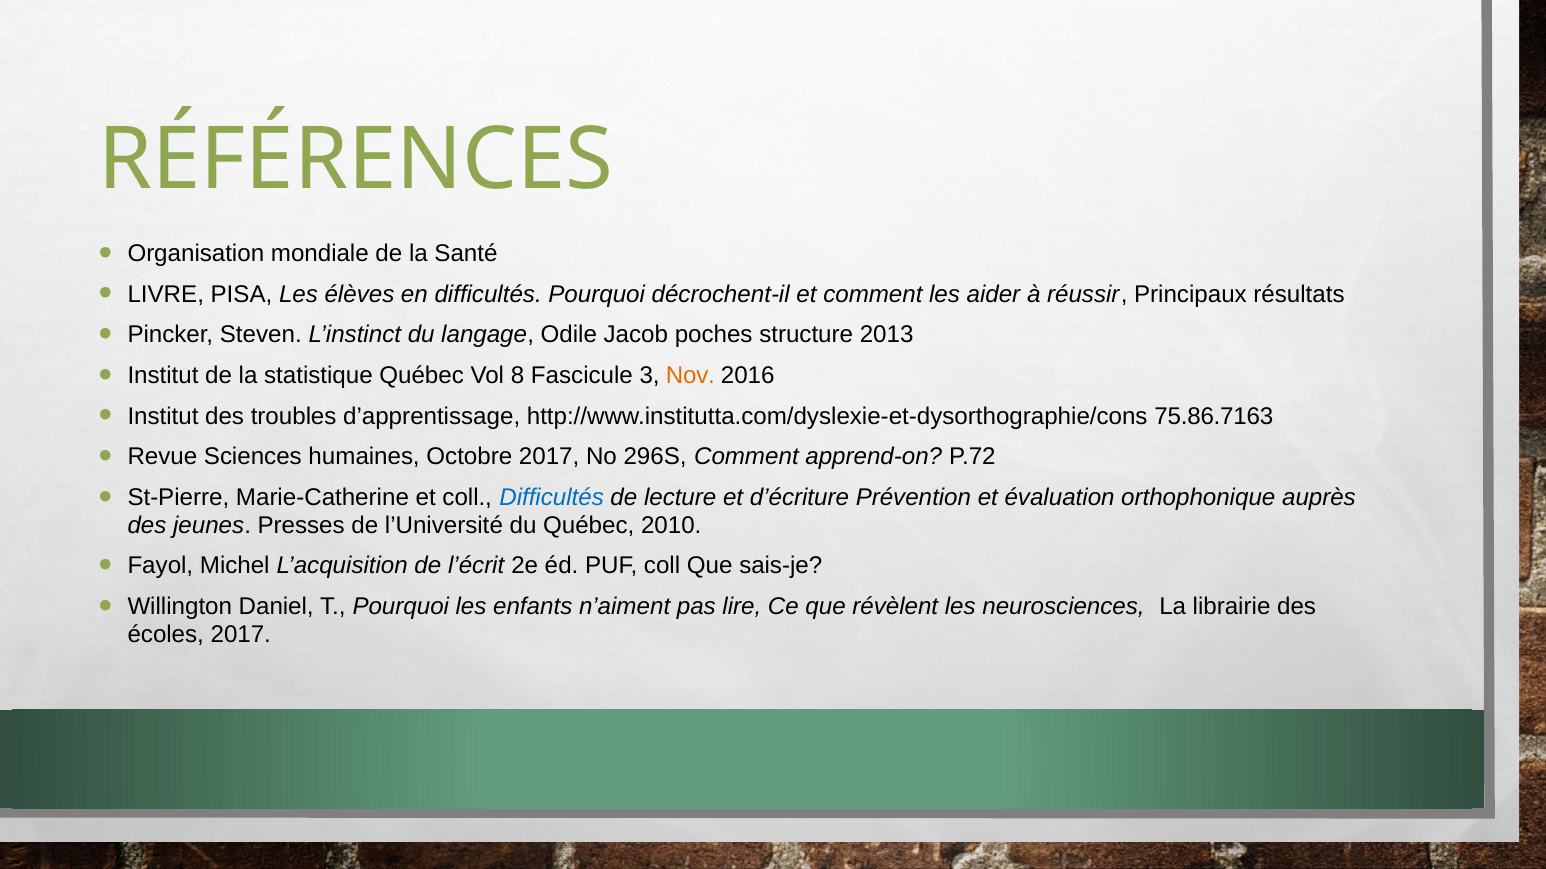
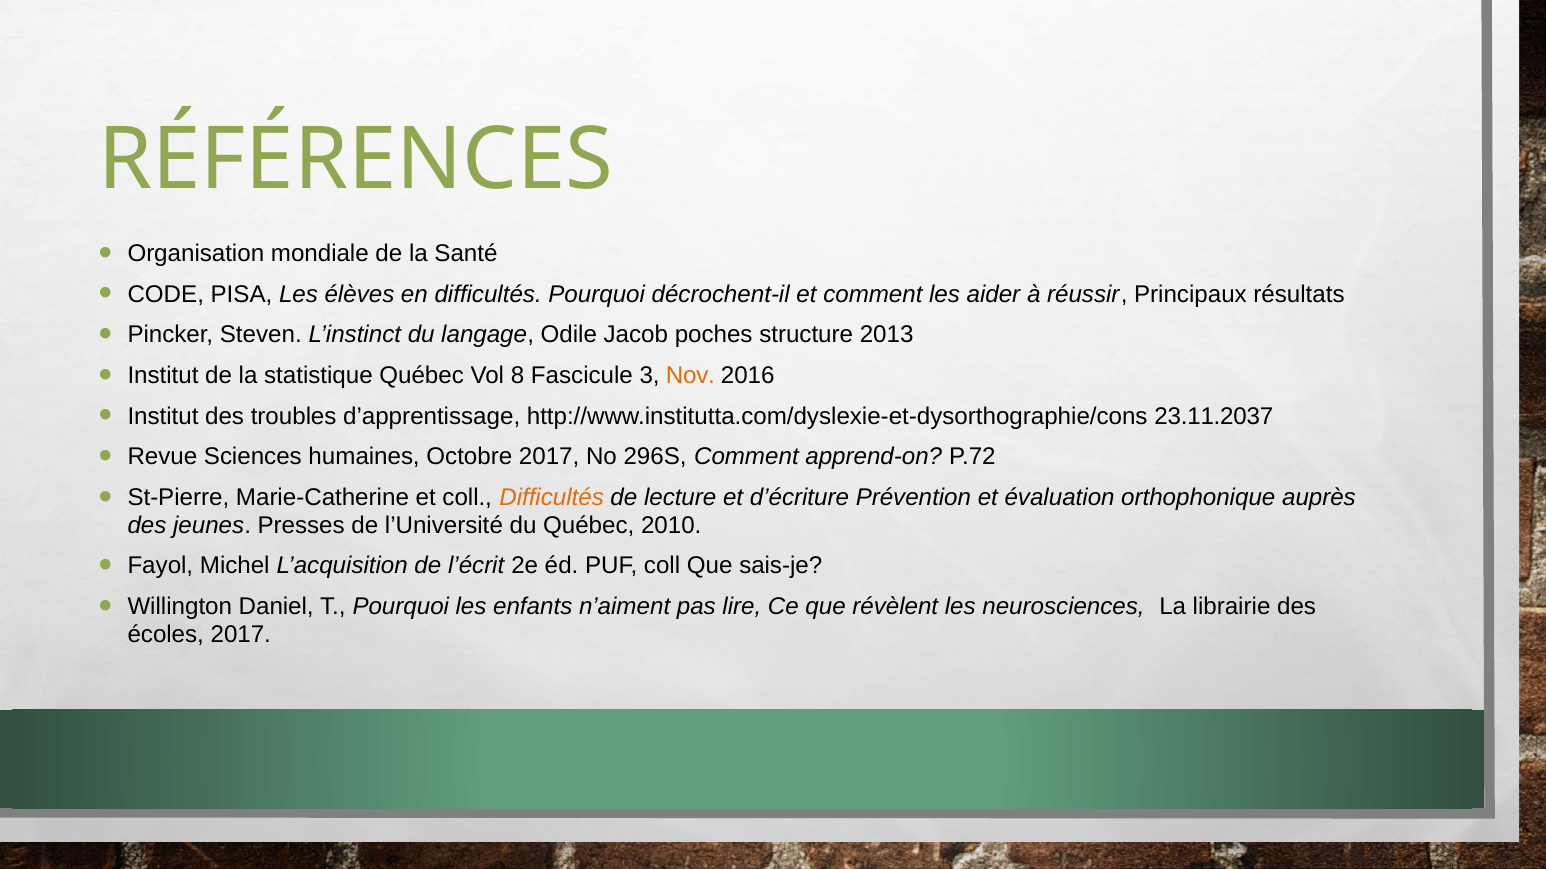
LIVRE: LIVRE -> CODE (166, 294)
75.86.7163: 75.86.7163 -> 23.11.2037 (1214, 416)
Difficultés colour: blue -> orange (552, 498)
